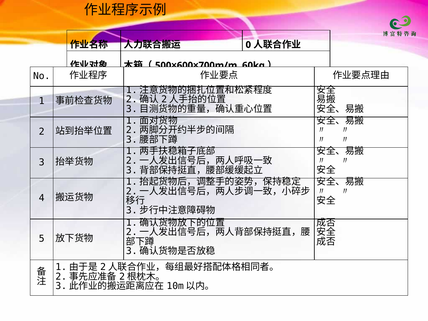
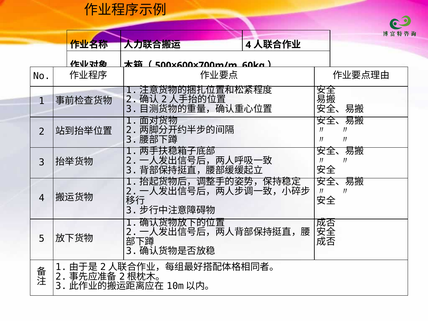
0: 0 -> 4 (248, 45)
